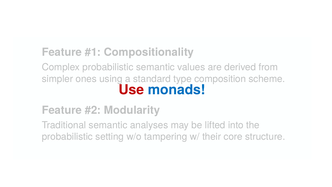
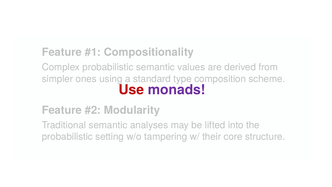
monads colour: blue -> purple (177, 90)
